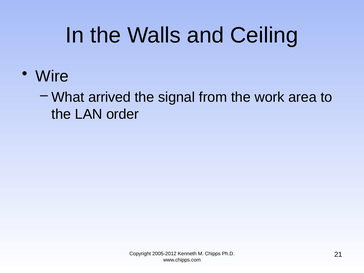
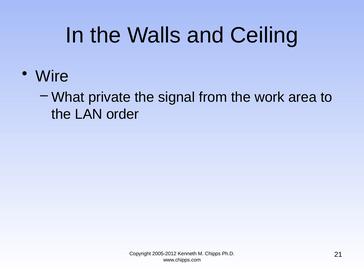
arrived: arrived -> private (109, 97)
